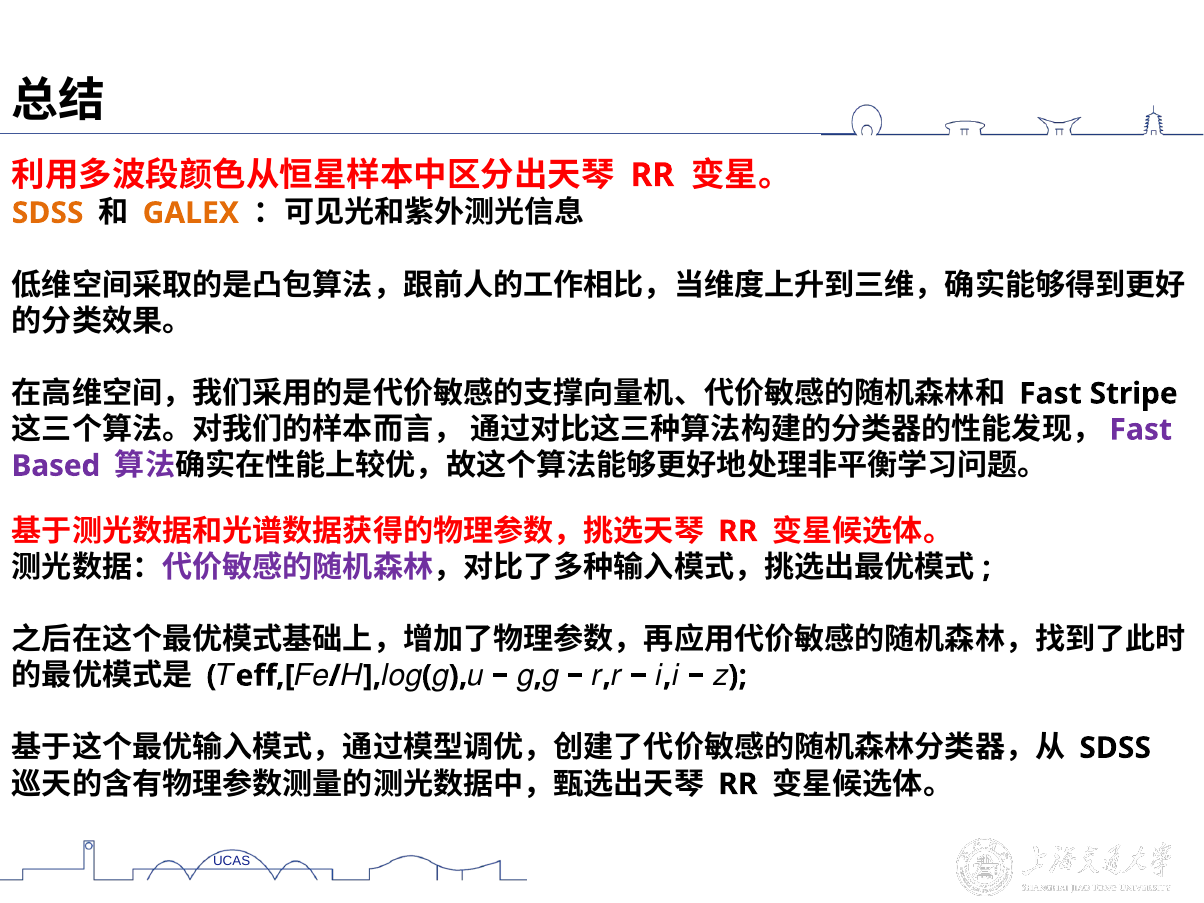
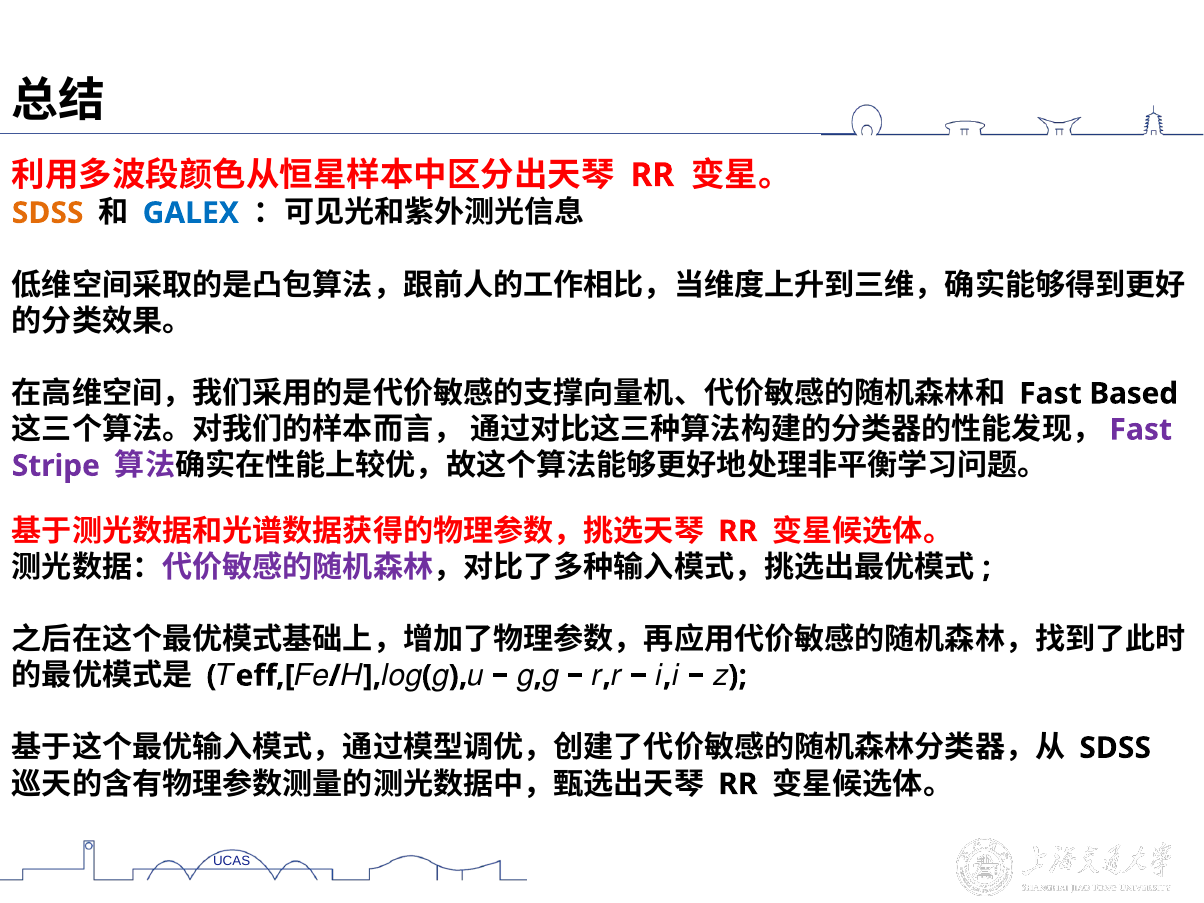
GALEX colour: orange -> blue (191, 213)
Stripe: Stripe -> Based (1134, 394)
Based: Based -> Stripe (56, 466)
